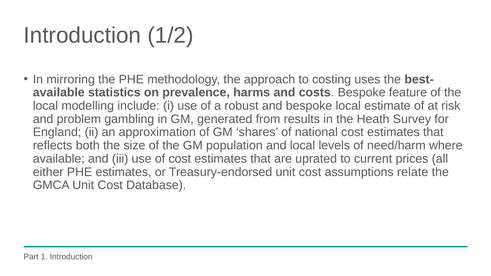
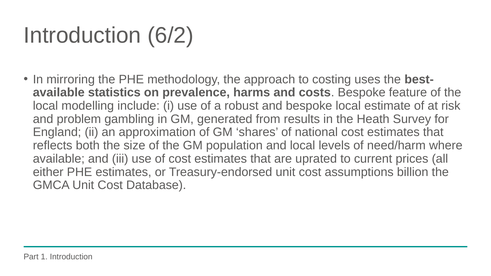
1/2: 1/2 -> 6/2 (171, 36)
relate: relate -> billion (413, 172)
